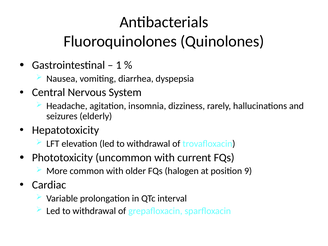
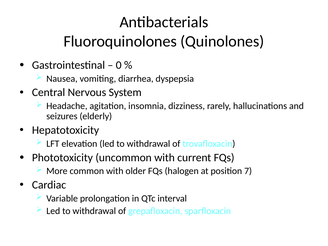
1: 1 -> 0 (119, 65)
9: 9 -> 7 (248, 171)
